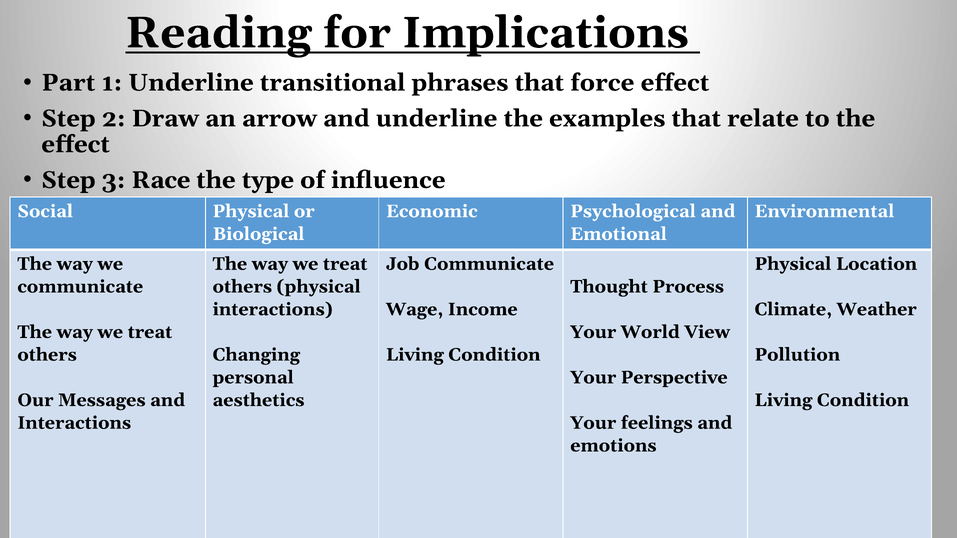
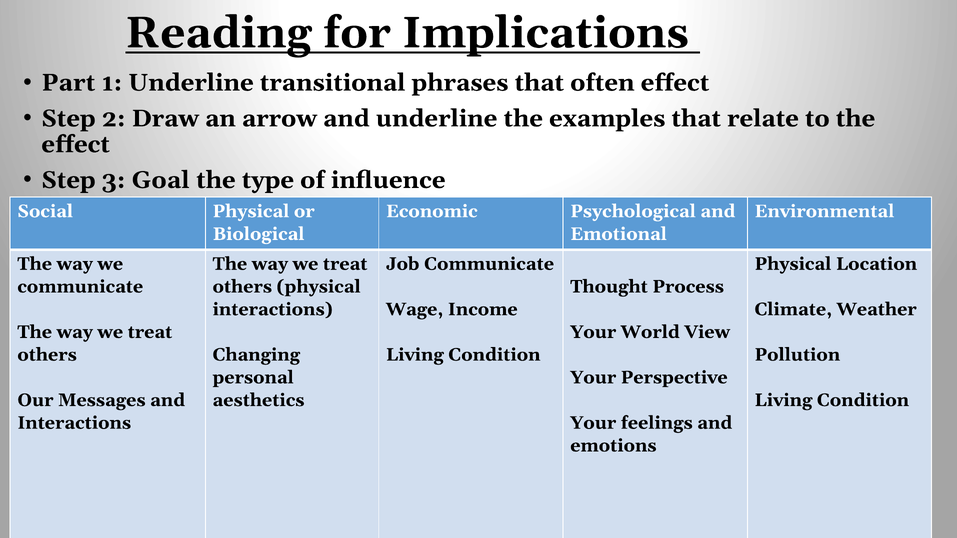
force: force -> often (602, 83)
Race: Race -> Goal (161, 180)
